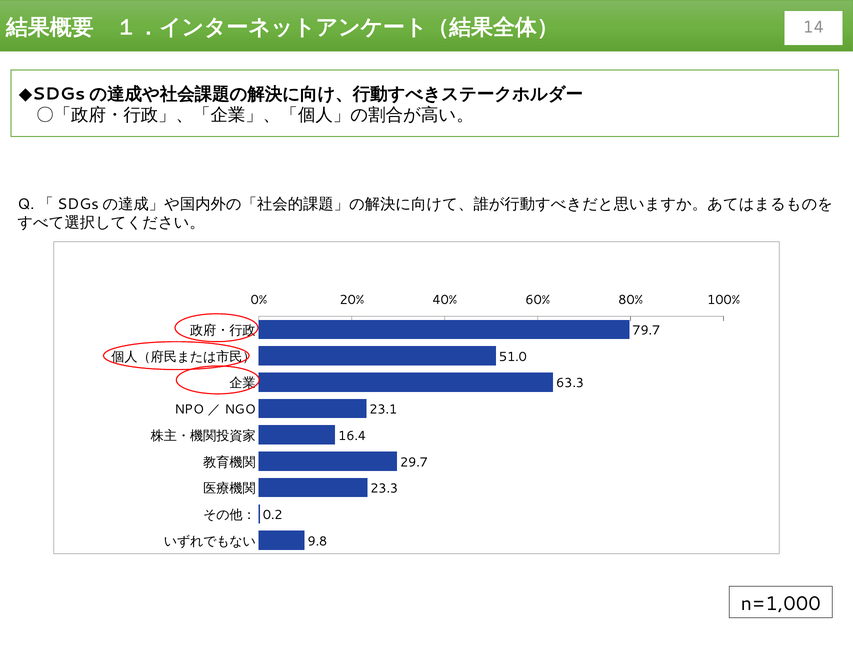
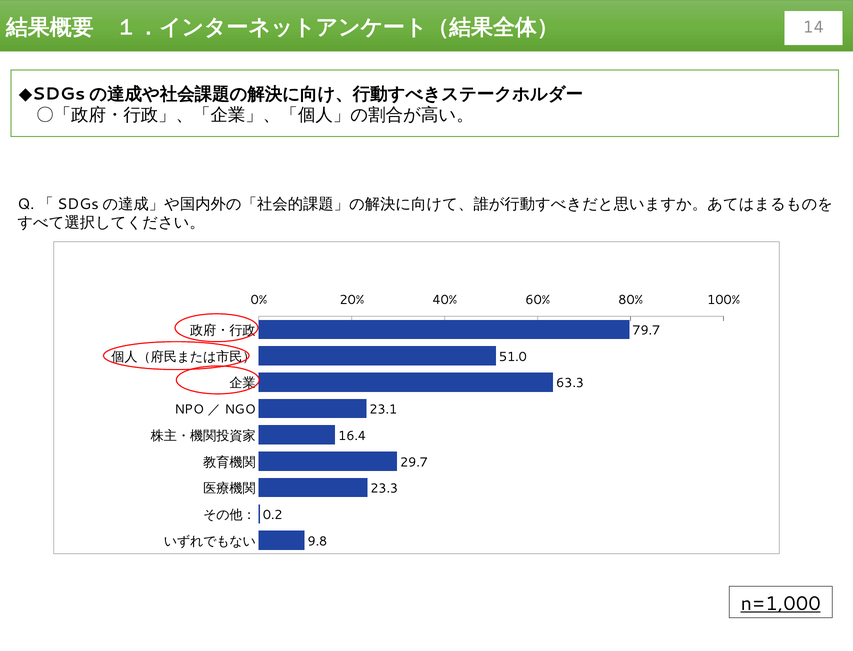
n=1,000 underline: none -> present (781, 603)
